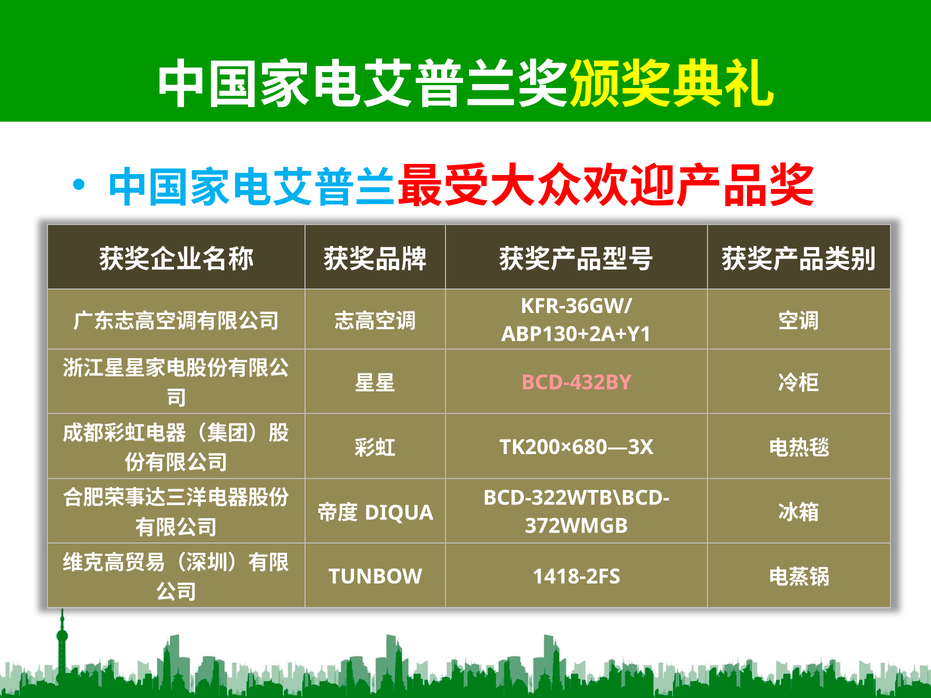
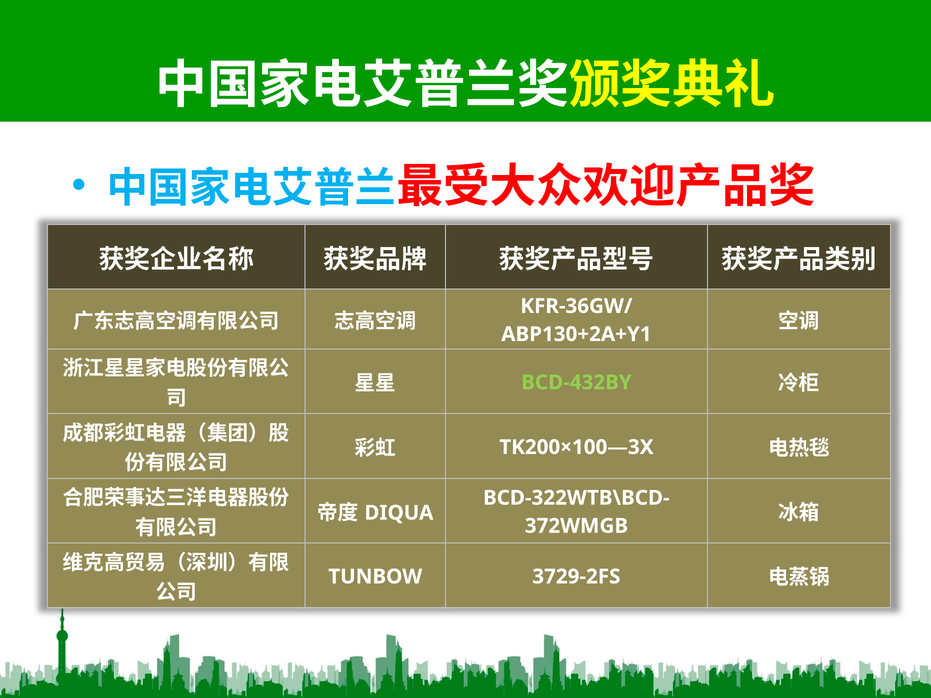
BCD-432BY colour: pink -> light green (576, 383)
TK200×680—3X: TK200×680—3X -> TK200×100—3X (576, 447)
1418-2FS: 1418-2FS -> 3729-2FS (576, 577)
